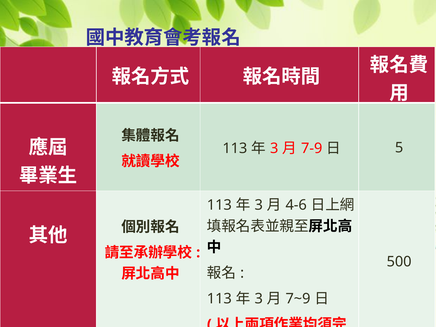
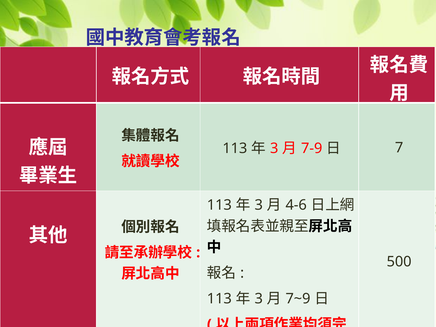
5: 5 -> 7 (399, 148)
